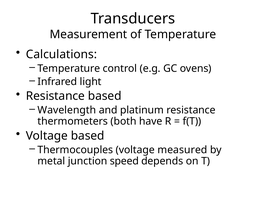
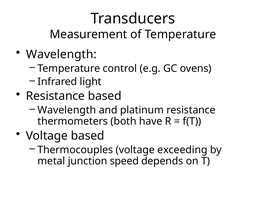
Calculations: Calculations -> Wavelength (61, 54)
measured: measured -> exceeding (182, 149)
